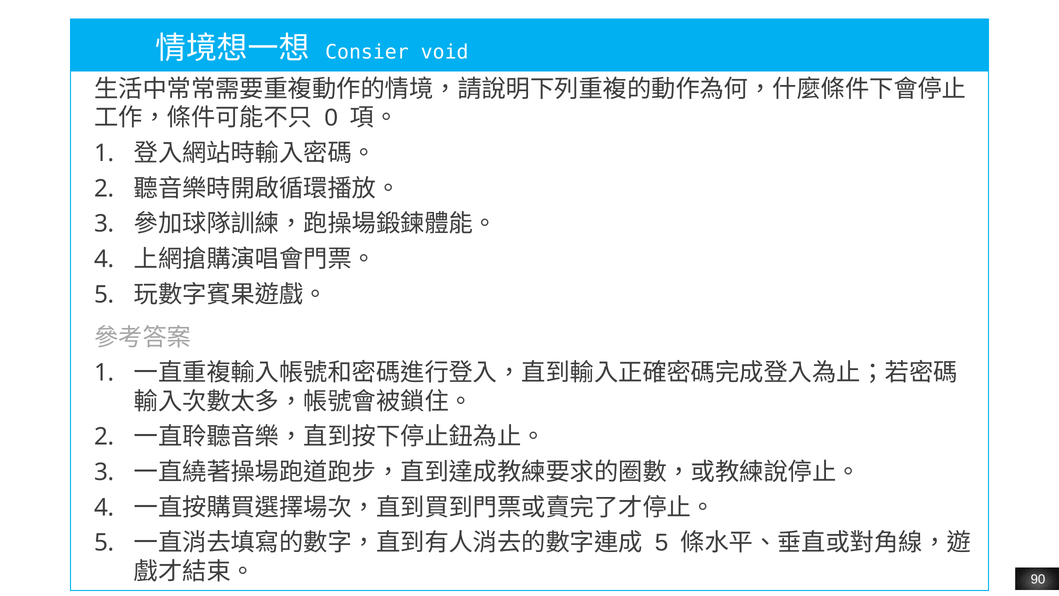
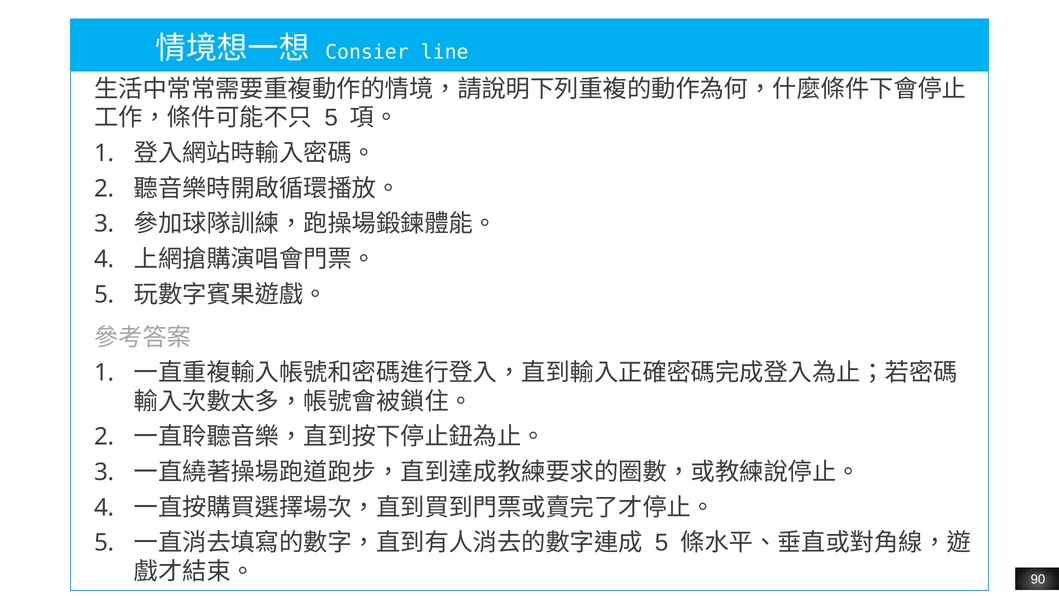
void: void -> line (445, 52)
0: 0 -> 5 (331, 118)
